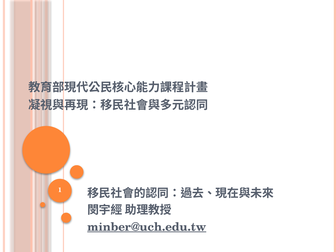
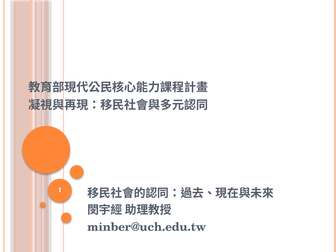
minber@uch.edu.tw underline: present -> none (147, 227)
